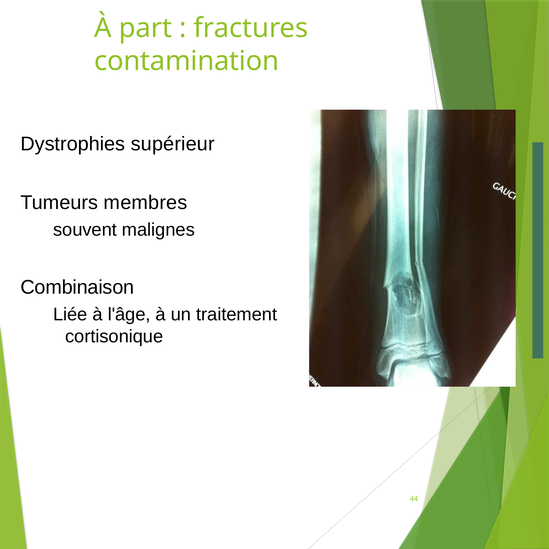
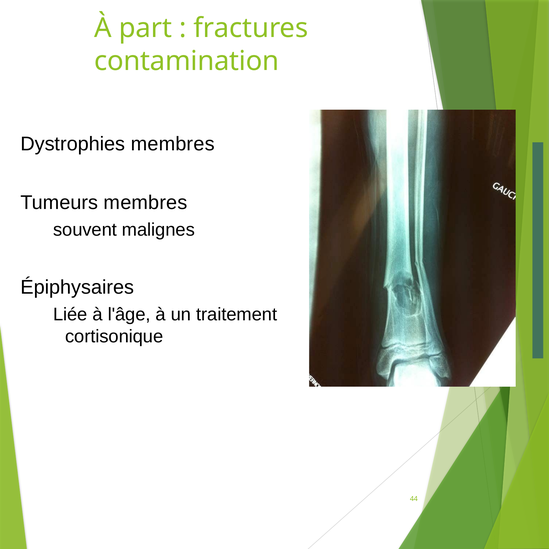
Dystrophies supérieur: supérieur -> membres (173, 144)
Combinaison: Combinaison -> Épiphysaires (77, 287)
